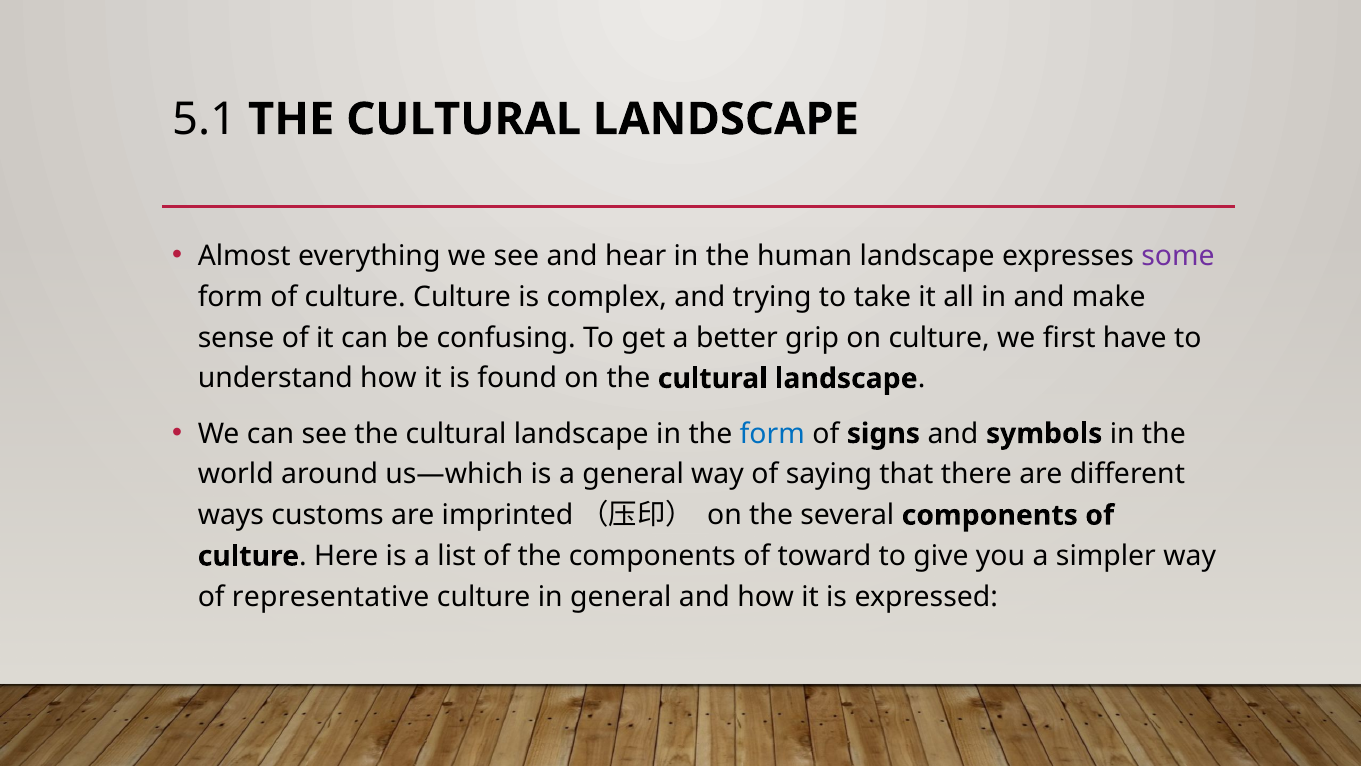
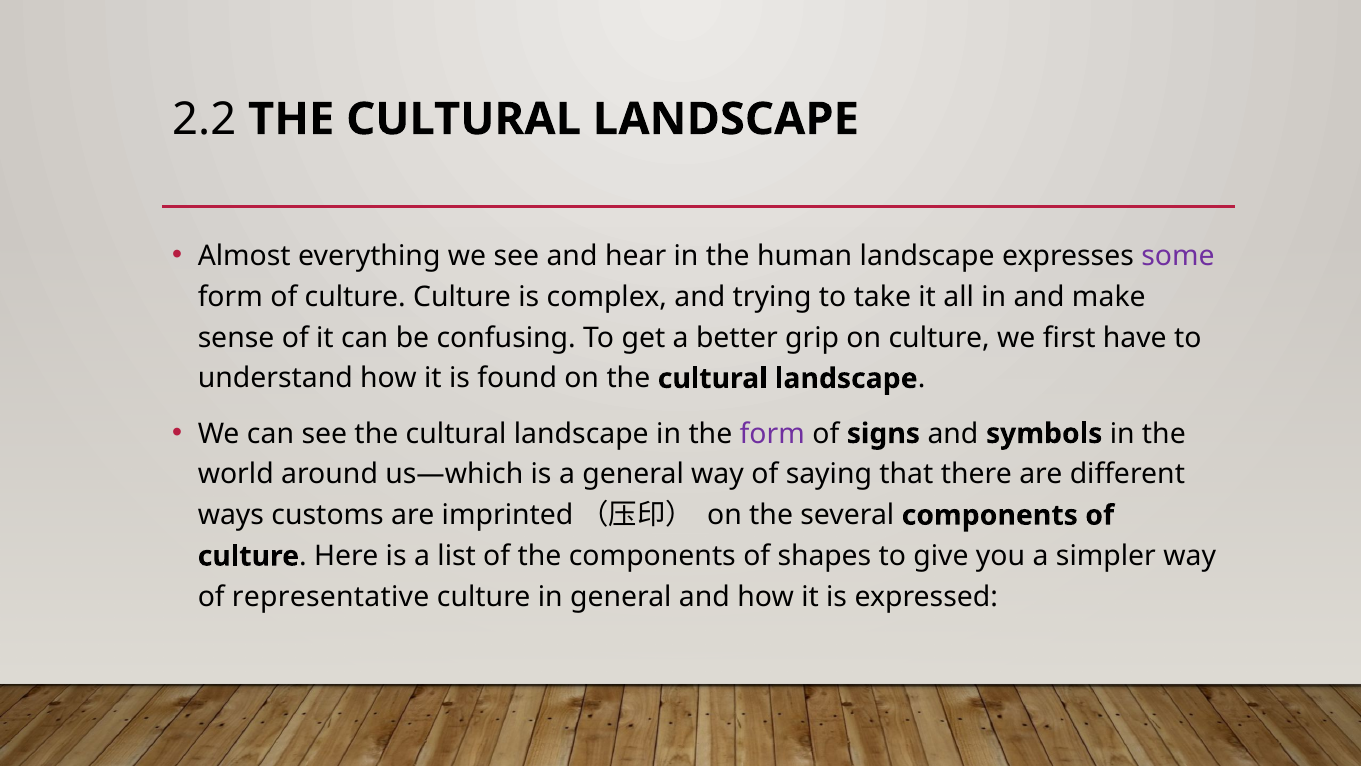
5.1: 5.1 -> 2.2 (204, 119)
form colour: blue -> purple (772, 433)
toward: toward -> shapes (824, 556)
